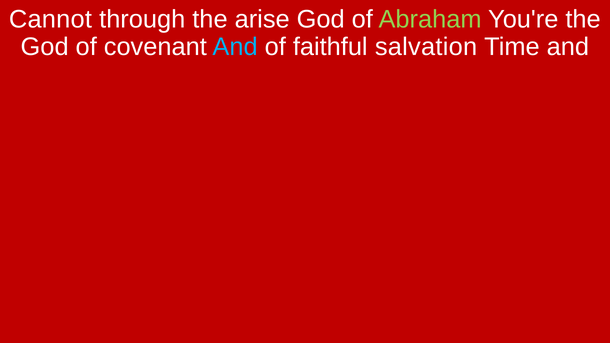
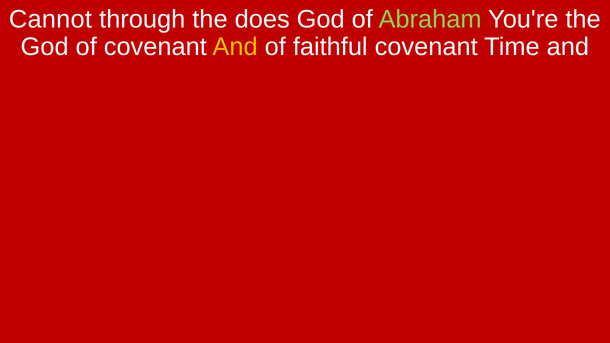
arise: arise -> does (262, 19)
And colour: light blue -> yellow (235, 47)
faithful salvation: salvation -> covenant (426, 47)
